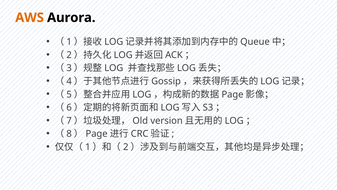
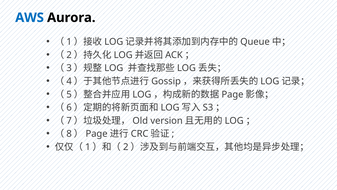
AWS colour: orange -> blue (30, 18)
